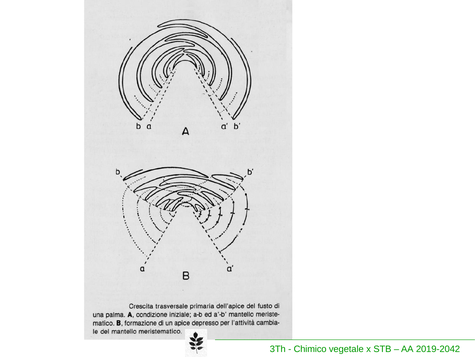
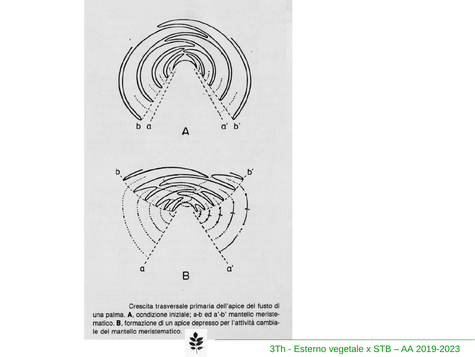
Chimico: Chimico -> Esterno (310, 348)
2019-2042: 2019-2042 -> 2019-2023 (438, 348)
